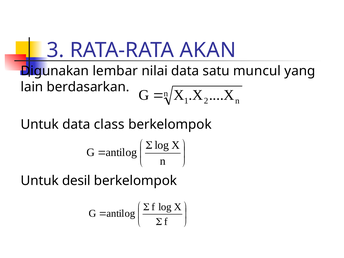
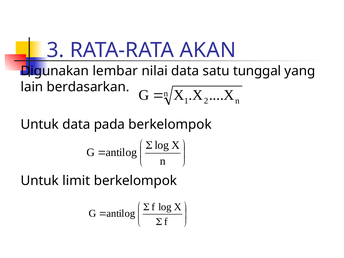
muncul: muncul -> tunggal (257, 71)
class: class -> pada (109, 124)
desil: desil -> limit (76, 181)
